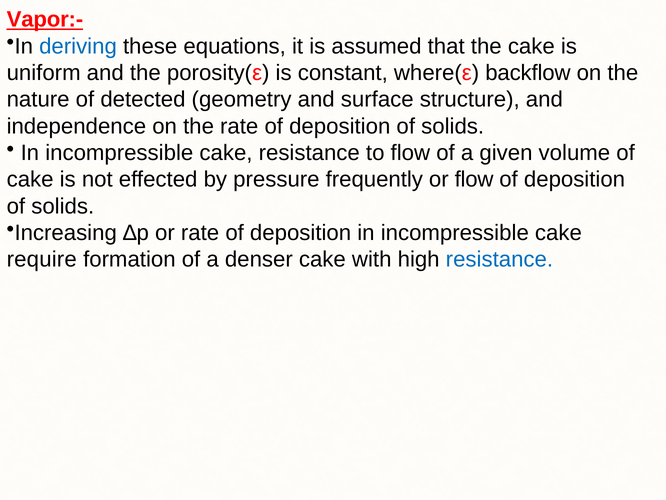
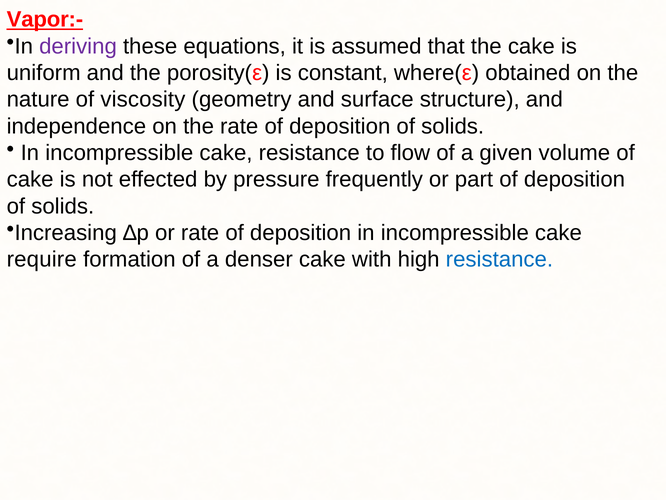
deriving colour: blue -> purple (78, 46)
backflow: backflow -> obtained (528, 73)
detected: detected -> viscosity (143, 99)
or flow: flow -> part (474, 179)
